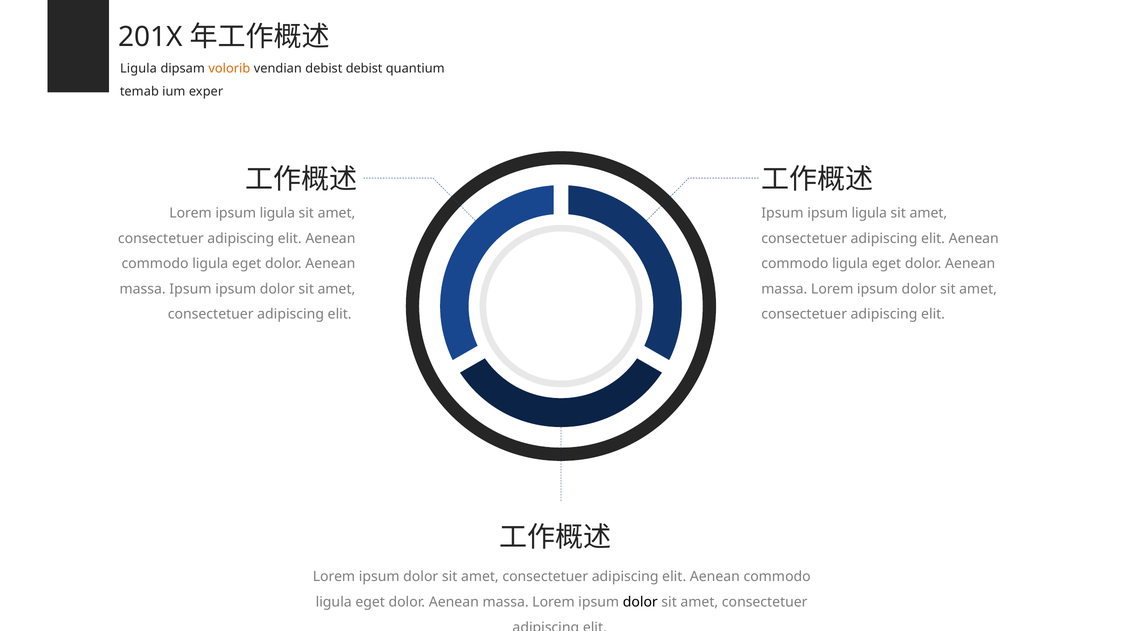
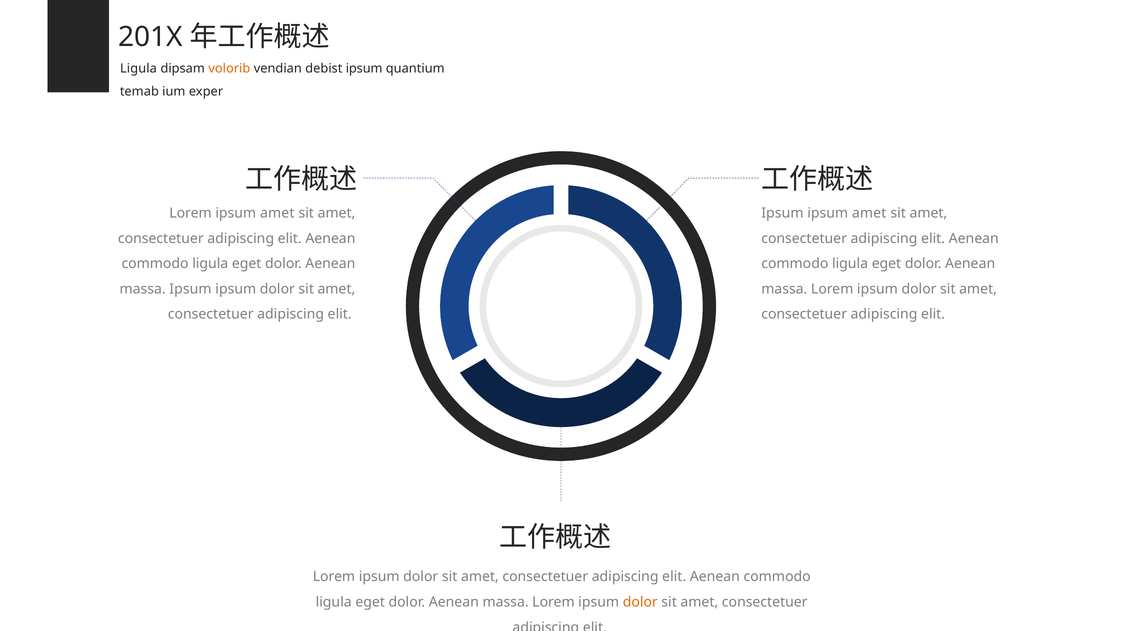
debist debist: debist -> ipsum (364, 68)
Lorem ipsum ligula: ligula -> amet (277, 213)
ligula: ligula -> amet (869, 213)
dolor colour: black -> orange (640, 602)
